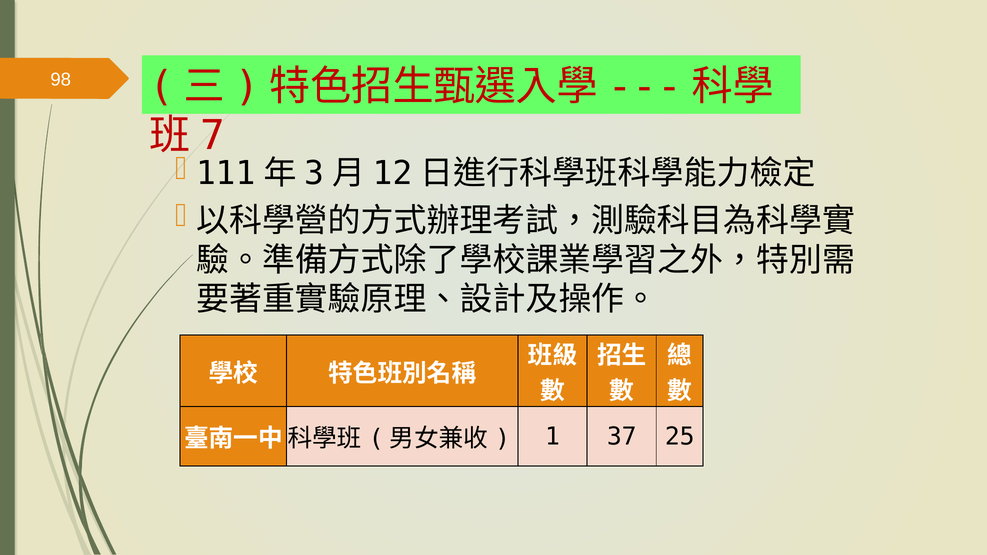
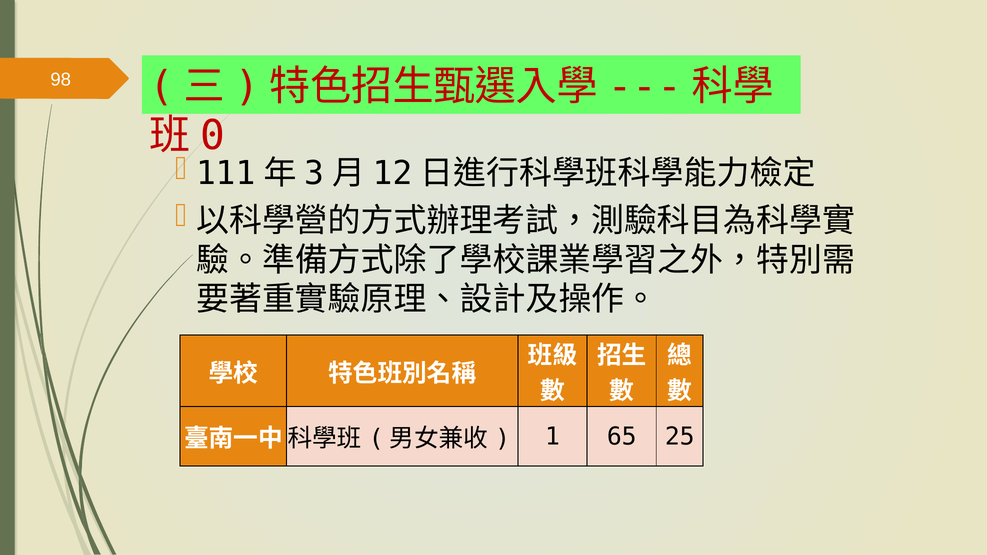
7: 7 -> 0 (213, 136)
37: 37 -> 65 (622, 437)
